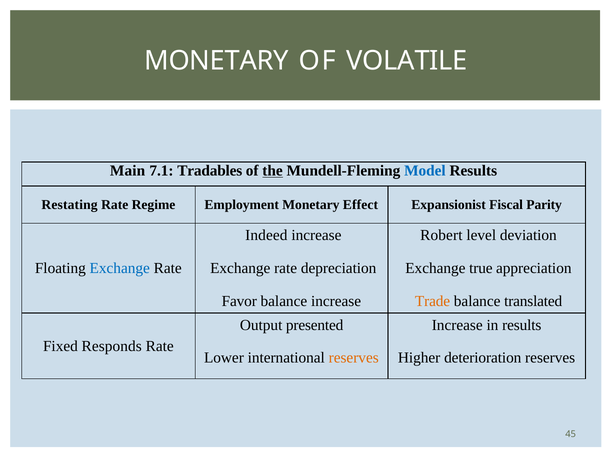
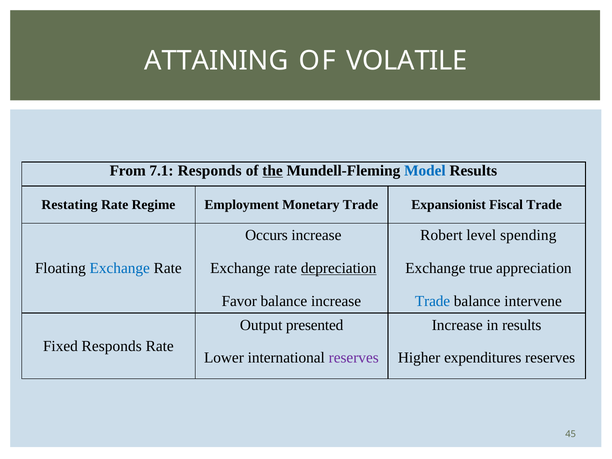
MONETARY: MONETARY -> ATTAINING (216, 61)
Main: Main -> From (128, 171)
7.1 Tradables: Tradables -> Responds (210, 171)
Monetary Effect: Effect -> Trade (361, 205)
Fiscal Parity: Parity -> Trade (544, 205)
Indeed: Indeed -> Occurs (267, 235)
deviation: deviation -> spending (528, 235)
depreciation underline: none -> present (339, 268)
Trade colour: orange -> blue (433, 301)
translated: translated -> intervene (533, 301)
reserves colour: orange -> purple (354, 358)
deterioration: deterioration -> expenditures (483, 358)
